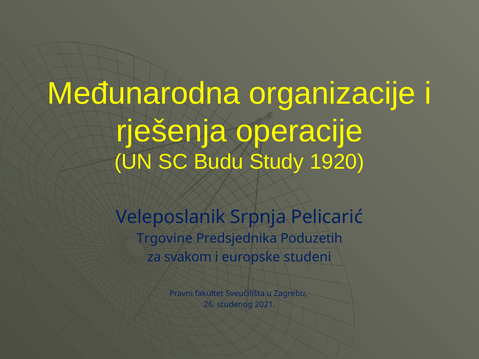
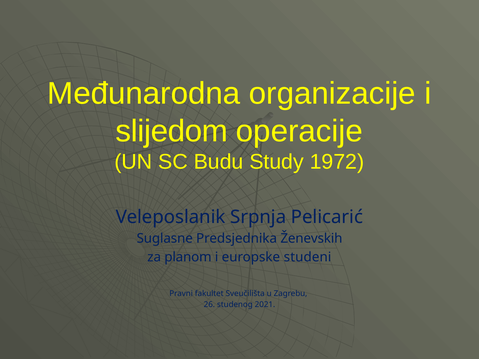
rješenja: rješenja -> slijedom (172, 131)
1920: 1920 -> 1972 (337, 162)
Trgovine: Trgovine -> Suglasne (165, 239)
Poduzetih: Poduzetih -> Ženevskih (311, 239)
svakom: svakom -> planom (188, 257)
